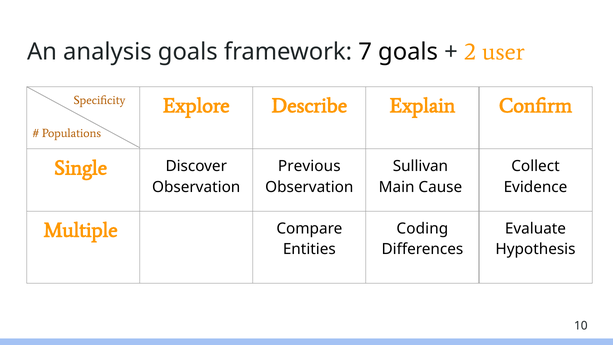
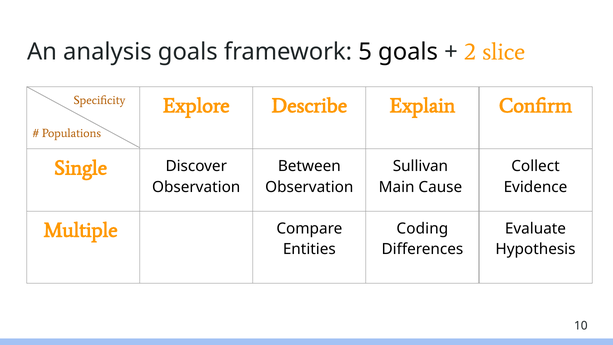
7: 7 -> 5 (365, 52)
user: user -> slice (504, 52)
Previous: Previous -> Between (309, 166)
